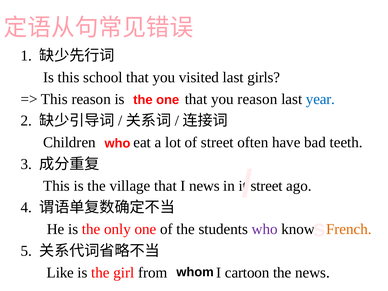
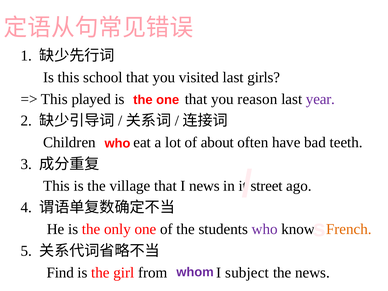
This reason: reason -> played (91, 99)
year colour: blue -> purple (320, 99)
of street: street -> about (217, 142)
Like: Like -> Find (60, 273)
cartoon: cartoon -> subject (247, 273)
whom colour: black -> purple (195, 272)
